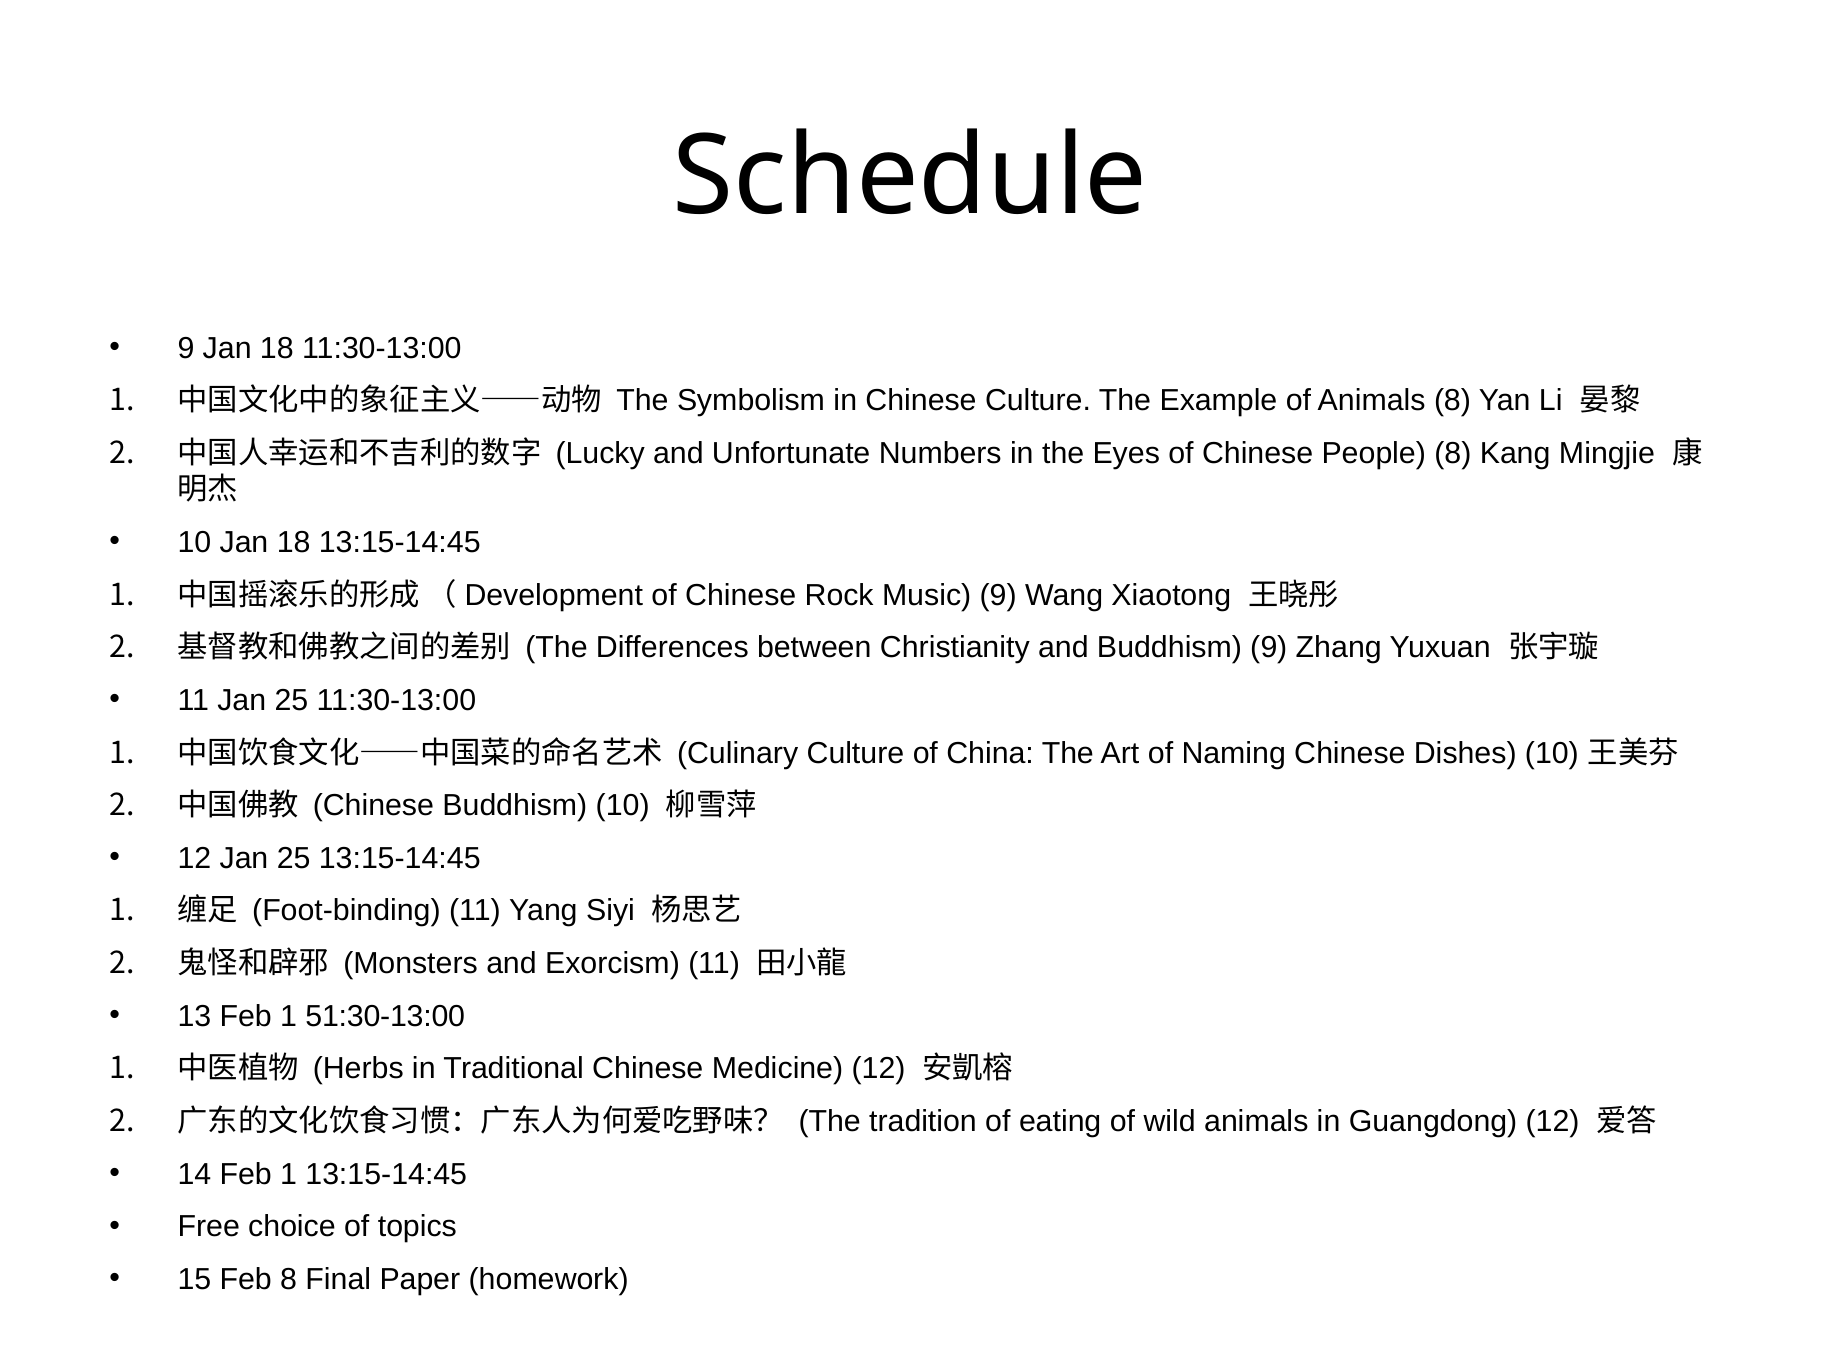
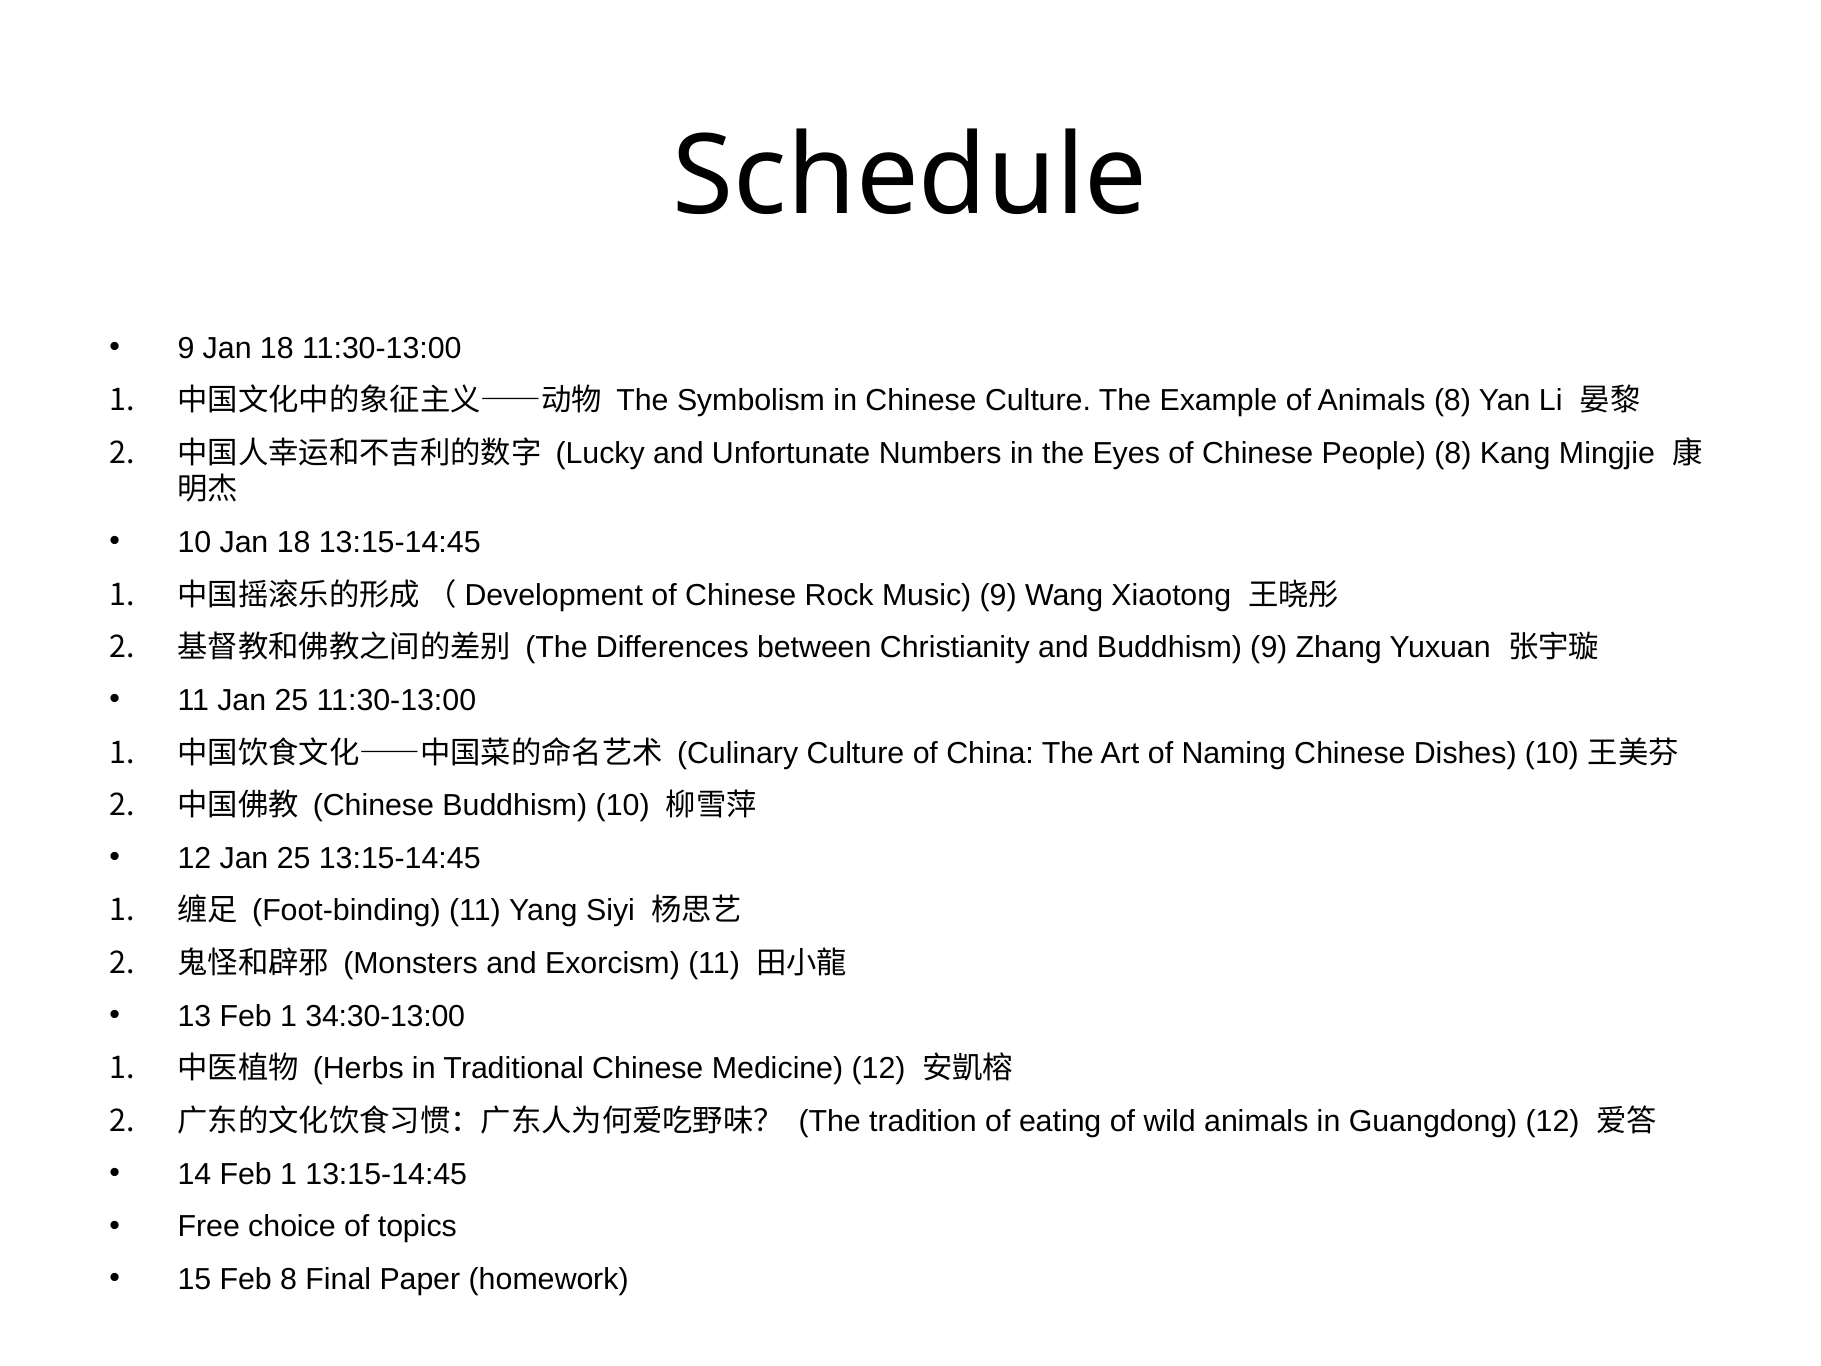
51:30-13:00: 51:30-13:00 -> 34:30-13:00 (385, 1016)
